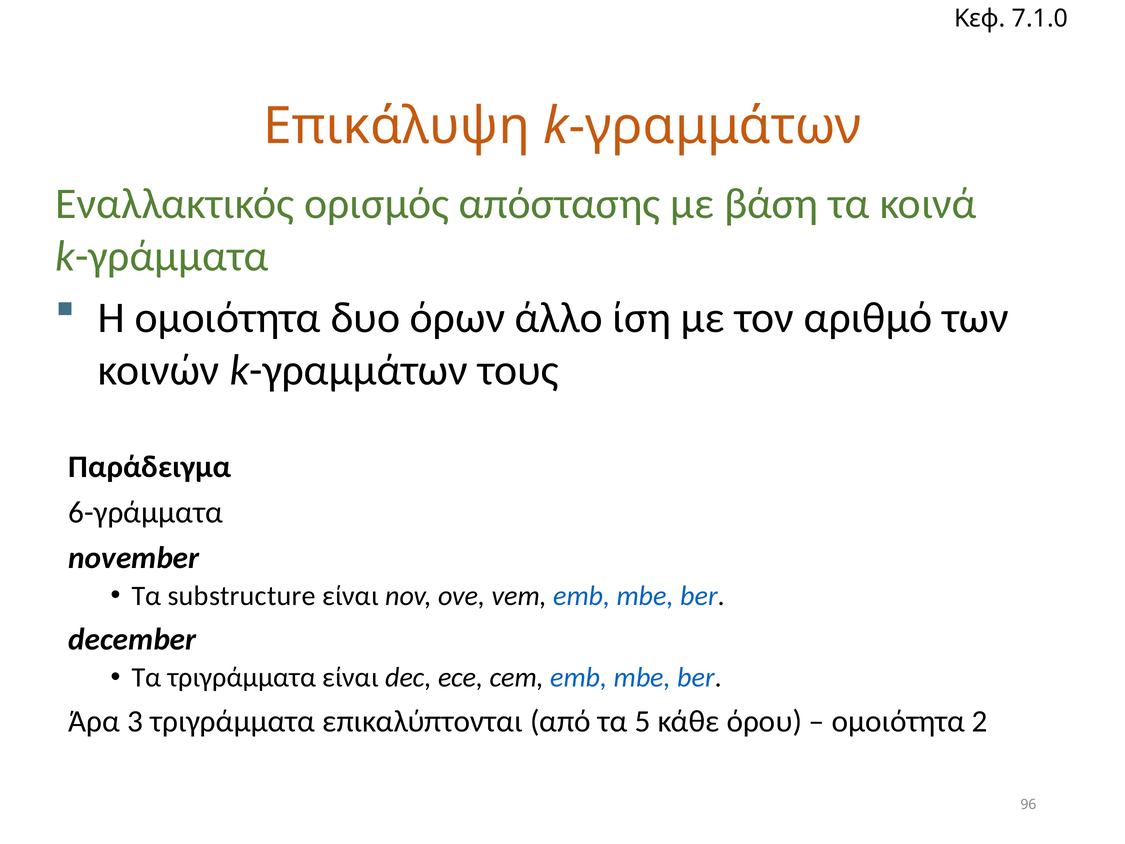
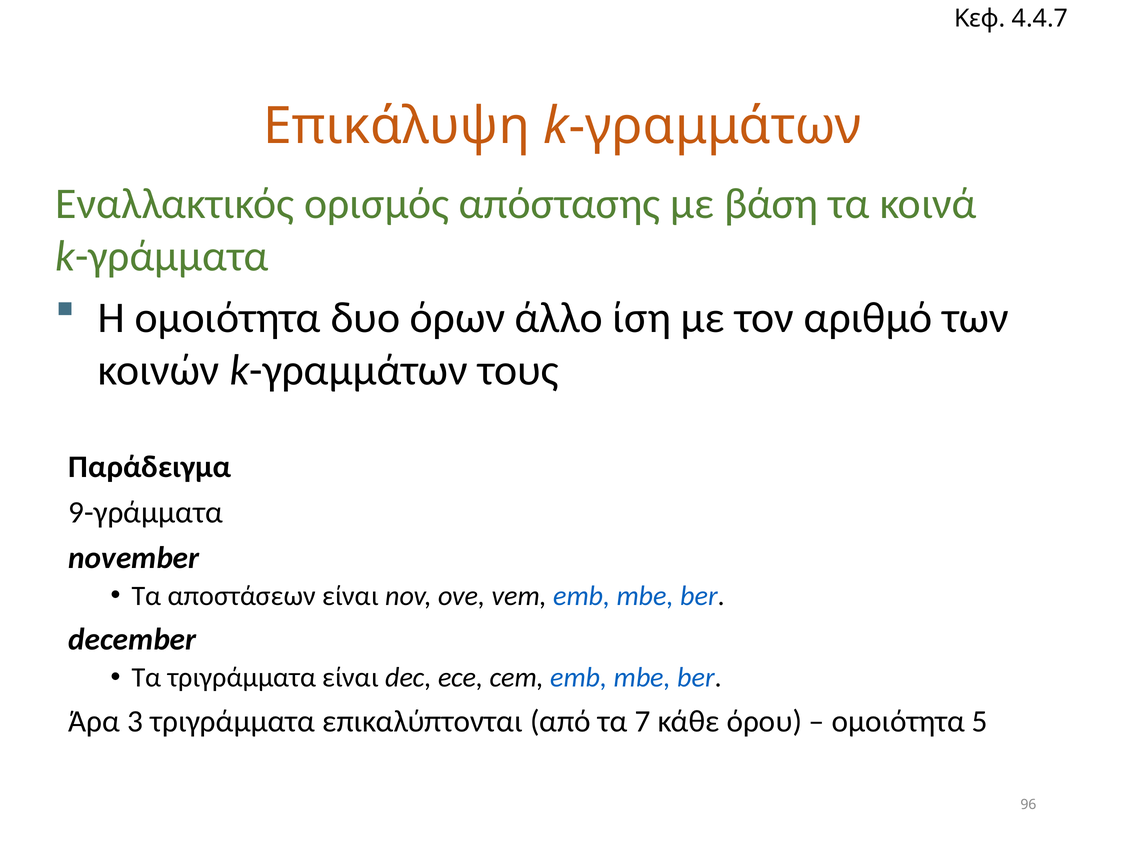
7.1.0: 7.1.0 -> 4.4.7 (1040, 18)
6-γράμματα: 6-γράμματα -> 9-γράμματα (146, 512)
substructure: substructure -> αποστάσεων (242, 596)
5: 5 -> 7 (643, 721)
2: 2 -> 5 (980, 721)
